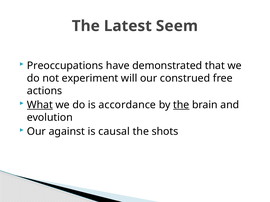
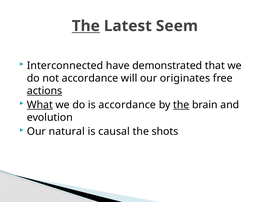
The underline: none -> present (86, 26)
Preoccupations: Preoccupations -> Interconnected (65, 66)
not experiment: experiment -> accordance (90, 78)
construed: construed -> originates (185, 78)
actions underline: none -> present (45, 91)
against: against -> natural (67, 132)
